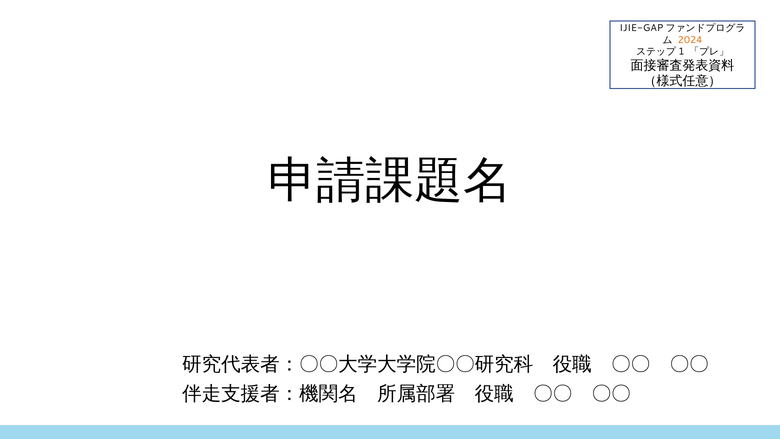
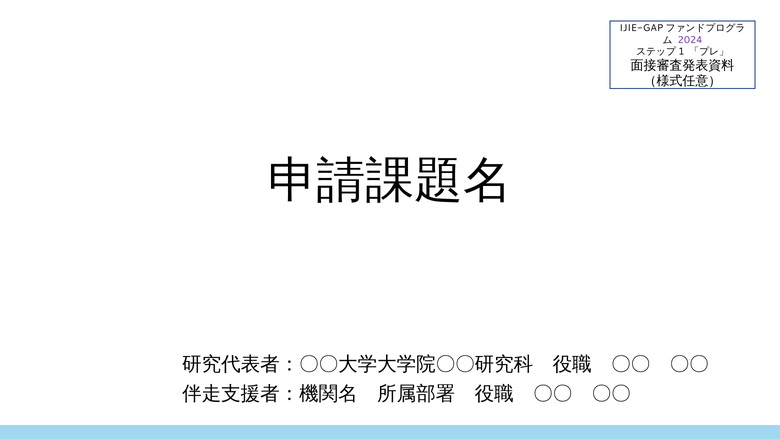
2024 colour: orange -> purple (690, 40)
